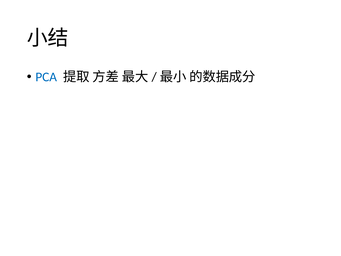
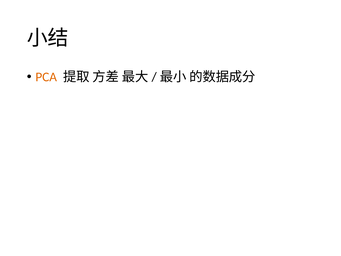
PCA colour: blue -> orange (46, 77)
